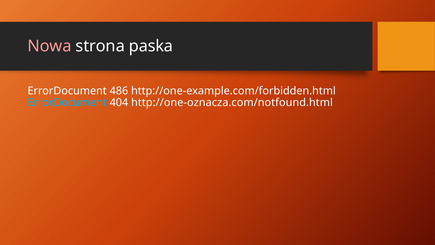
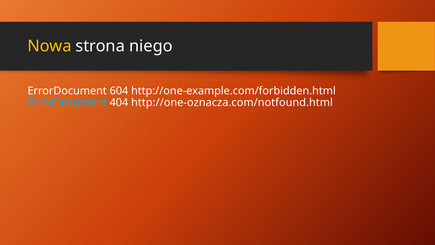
Nowa colour: pink -> yellow (50, 46)
paska: paska -> niego (151, 46)
486: 486 -> 604 (119, 91)
